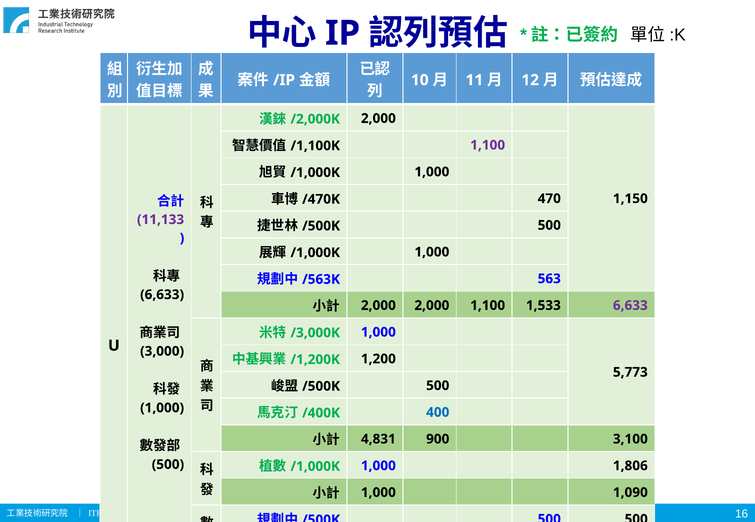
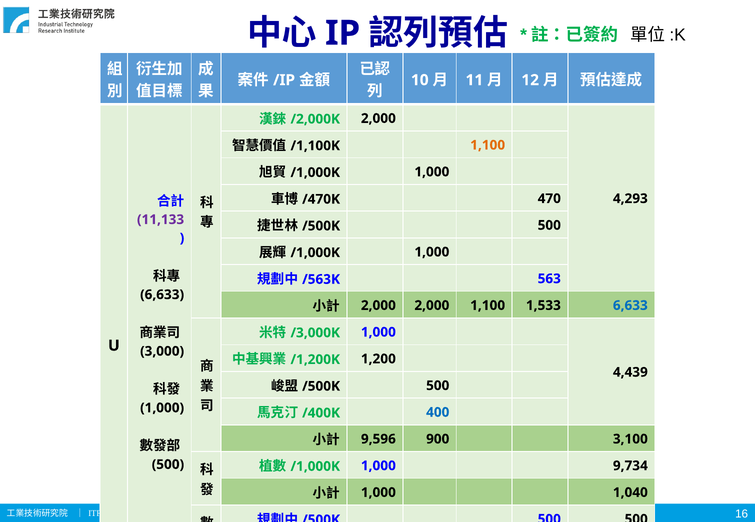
1,100 colour: purple -> orange (488, 145)
1,150: 1,150 -> 4,293 (630, 199)
6,633 colour: purple -> blue (630, 306)
5,773: 5,773 -> 4,439 (630, 373)
4,831: 4,831 -> 9,596 (378, 440)
1,806: 1,806 -> 9,734 (630, 466)
1,090: 1,090 -> 1,040 (630, 493)
